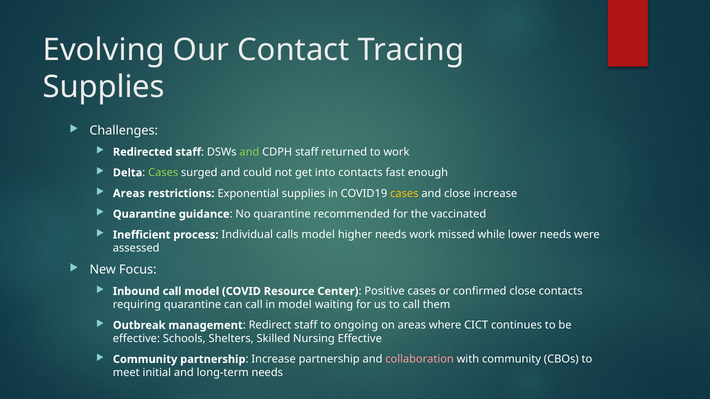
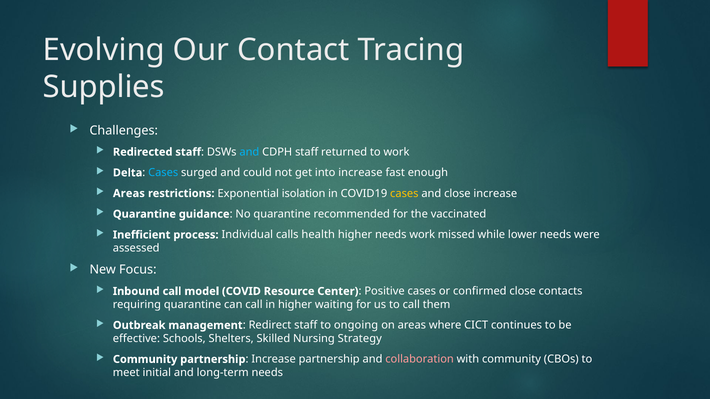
and colour: light green -> light blue (249, 152)
Cases colour: light green -> light blue (163, 173)
into contacts: contacts -> increase (360, 173)
Exponential supplies: supplies -> isolation (304, 194)
calls model: model -> health (318, 235)
in model: model -> higher (295, 305)
Nursing Effective: Effective -> Strategy (360, 339)
